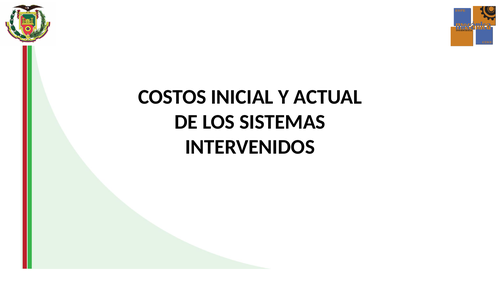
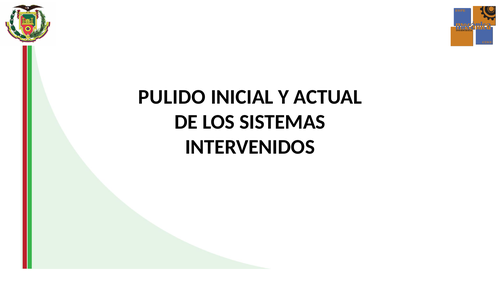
COSTOS: COSTOS -> PULIDO (172, 97)
